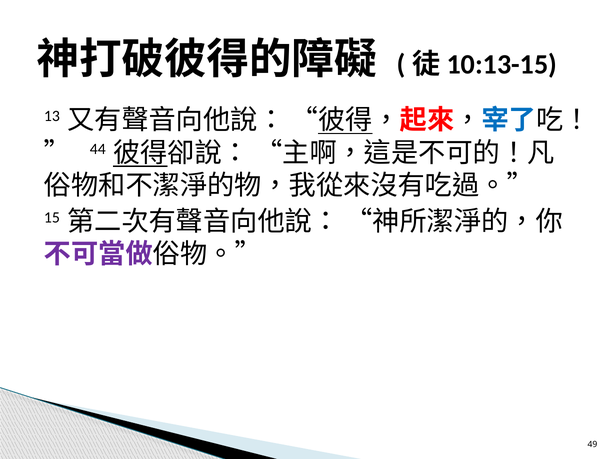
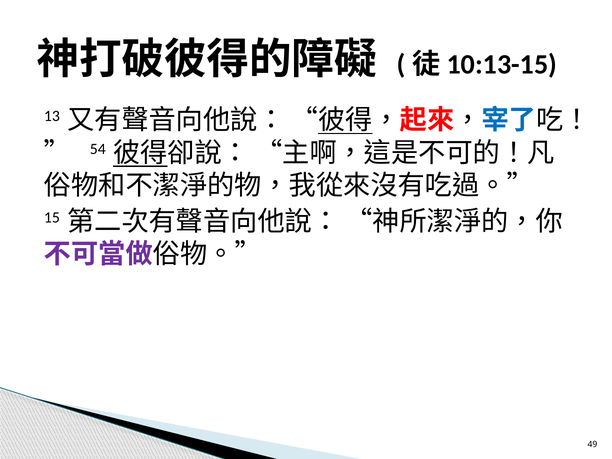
44: 44 -> 54 (98, 149)
